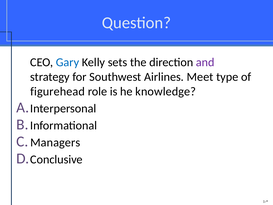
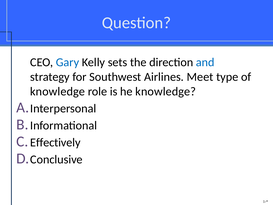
and colour: purple -> blue (205, 62)
figurehead: figurehead -> knowledge (58, 91)
Managers: Managers -> Effectively (55, 142)
